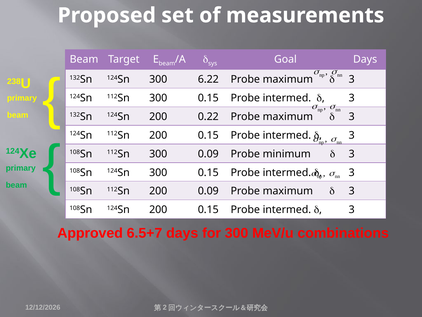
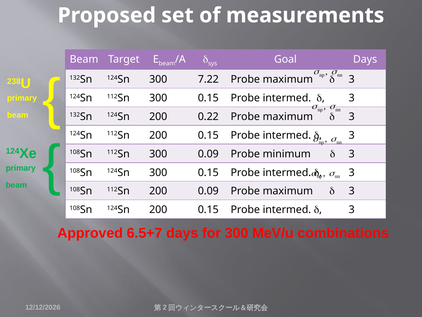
6.22: 6.22 -> 7.22 (208, 79)
